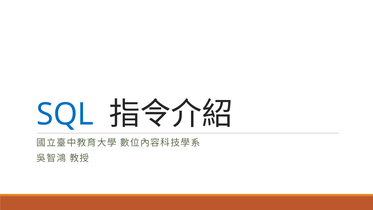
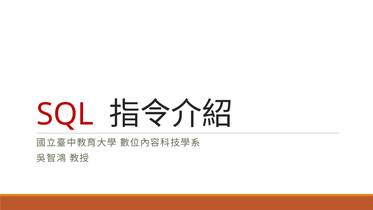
SQL colour: blue -> red (65, 114)
